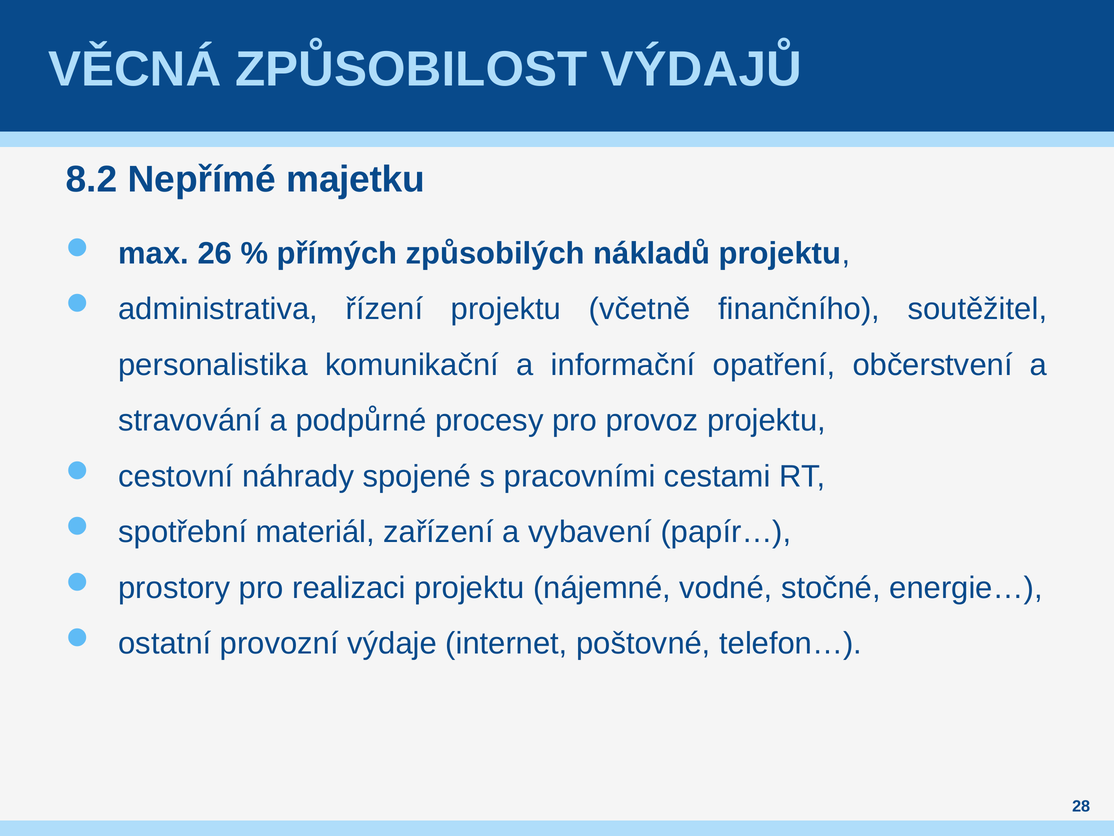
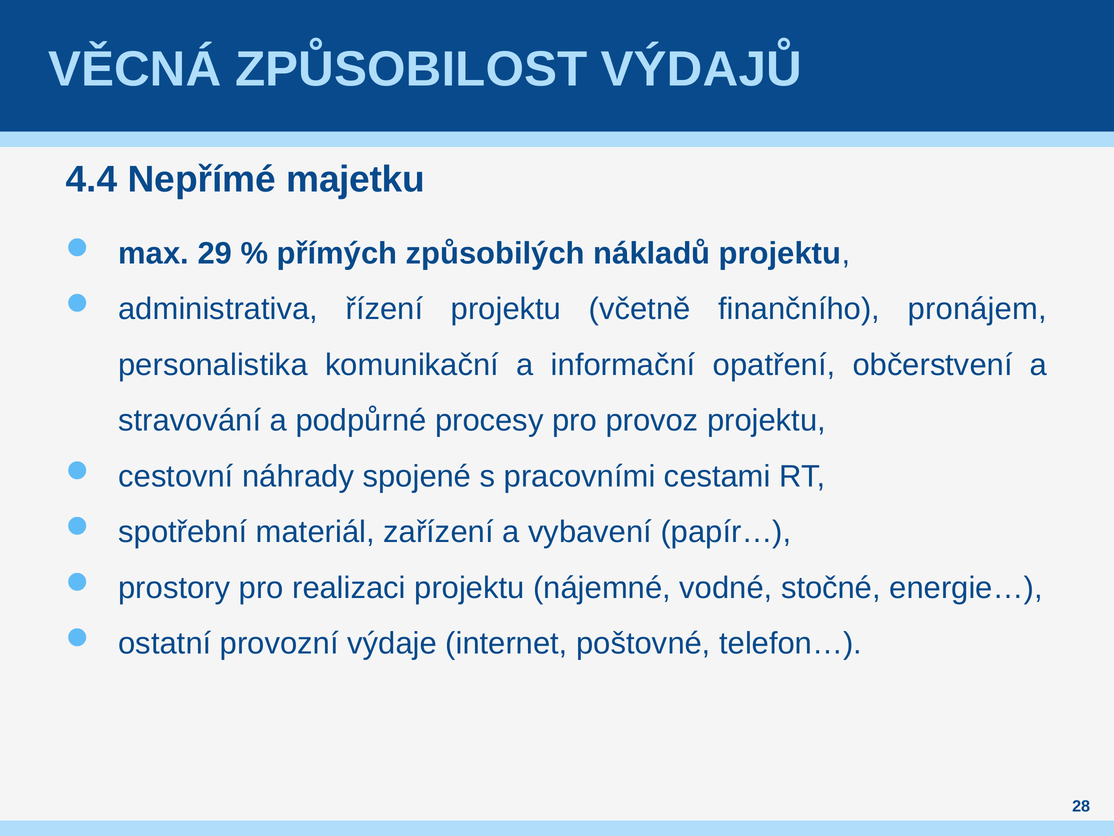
8.2: 8.2 -> 4.4 (92, 179)
26: 26 -> 29 (215, 253)
soutěžitel: soutěžitel -> pronájem (977, 309)
